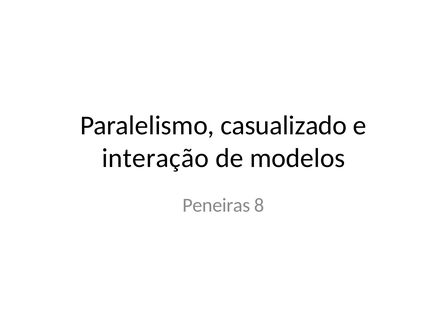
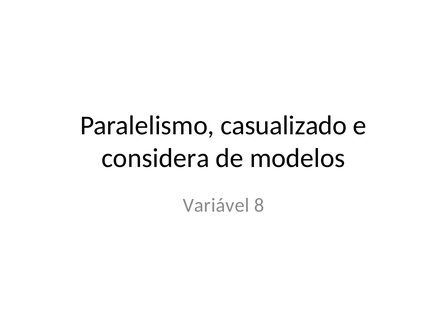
interação: interação -> considera (155, 158)
Peneiras: Peneiras -> Variável (216, 206)
